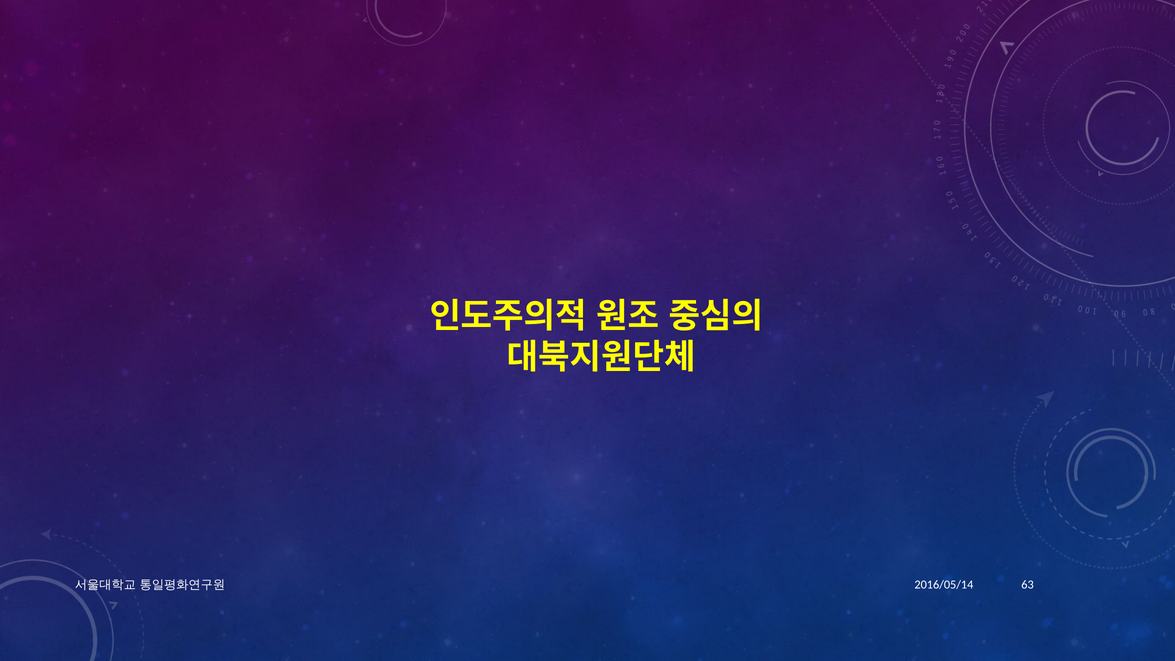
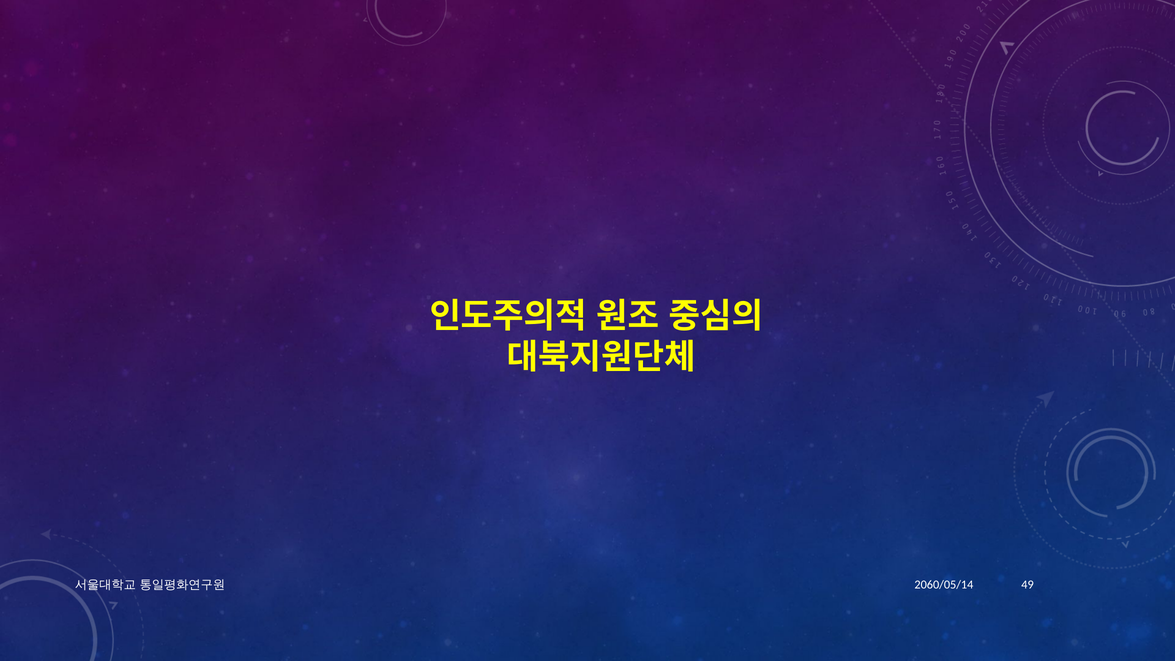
2016/05/14: 2016/05/14 -> 2060/05/14 (944, 585)
63: 63 -> 49 (1028, 585)
